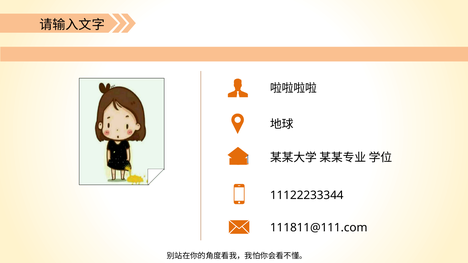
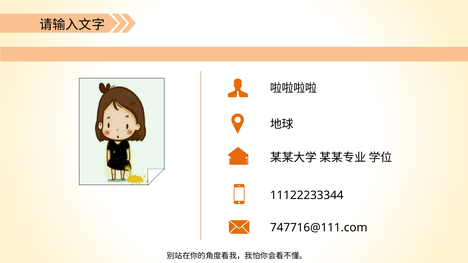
111811@111.com: 111811@111.com -> 747716@111.com (319, 228)
